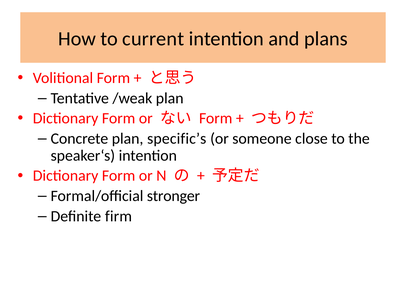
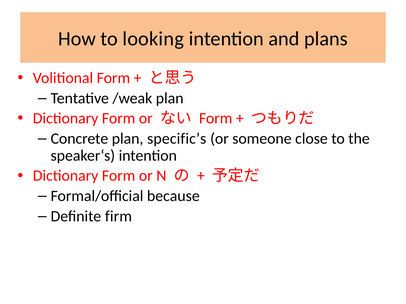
current: current -> looking (153, 39)
stronger: stronger -> because (173, 196)
